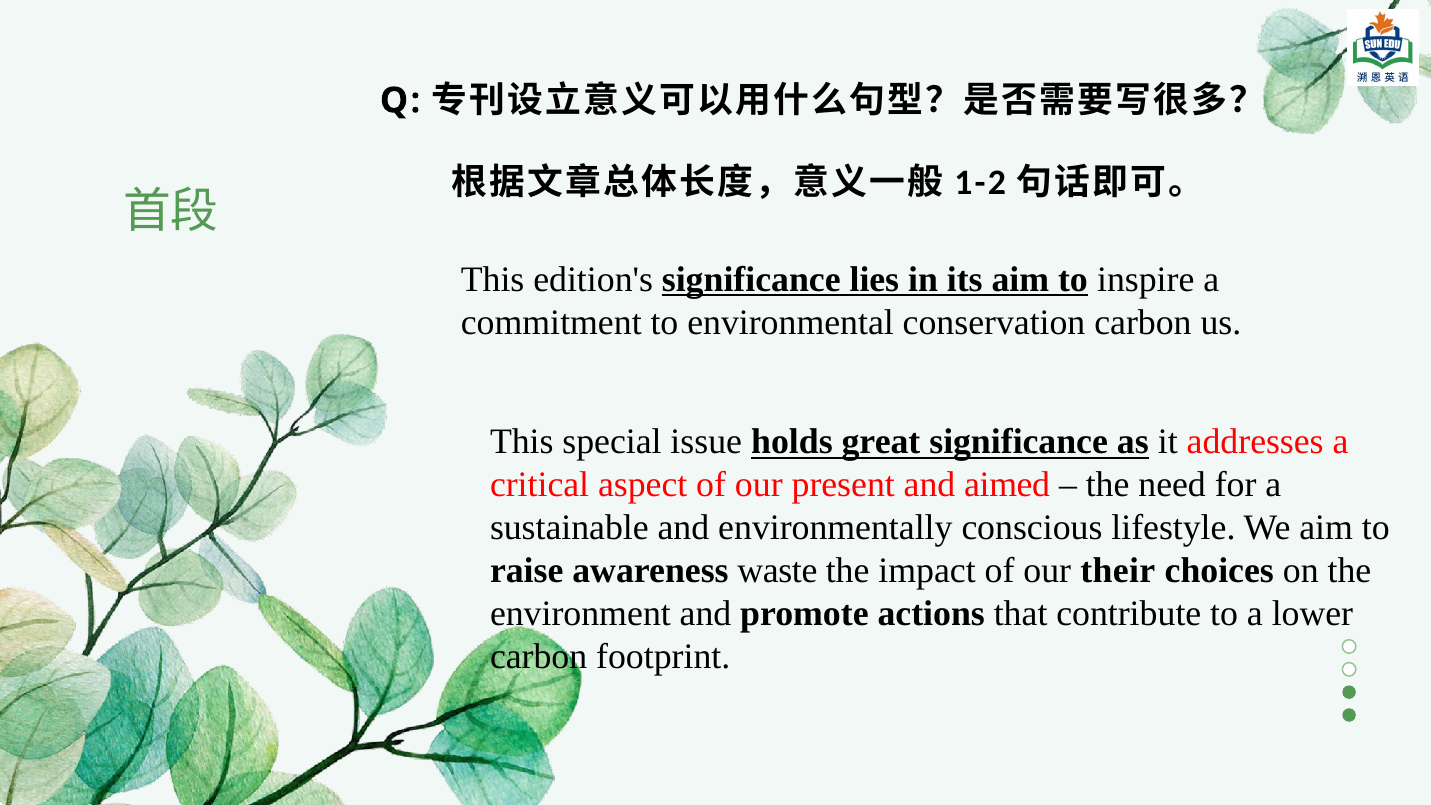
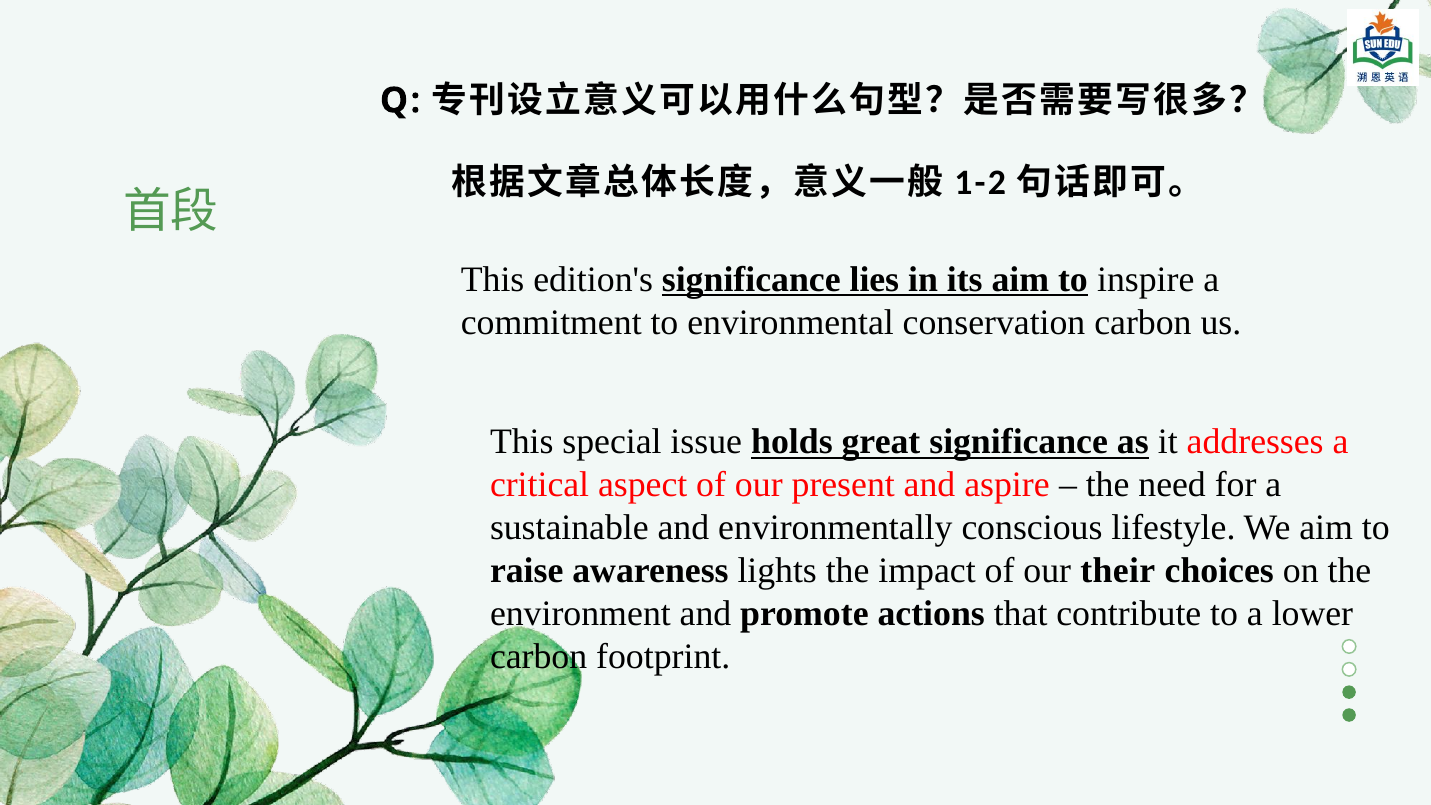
aimed: aimed -> aspire (1007, 485)
waste: waste -> lights (777, 571)
